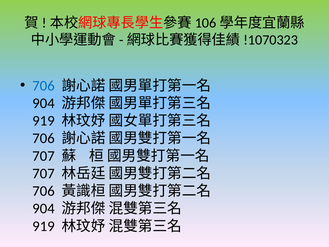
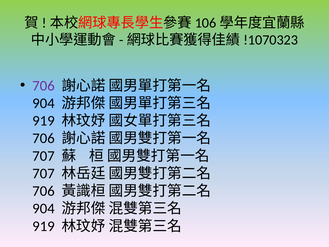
706 colour: blue -> purple (44, 86)
